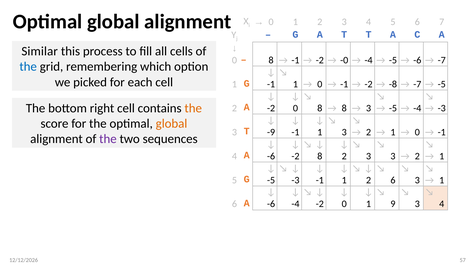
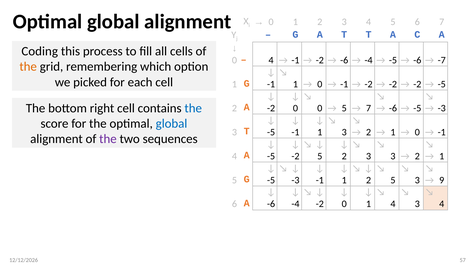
Similar: Similar -> Coding (40, 51)
8: 8 -> 4 (271, 60)
-0: -0 -> -6 (344, 60)
the colour: blue -> orange (28, 67)
-8: -8 -> -2 (393, 84)
-7: -7 -> -2 (417, 84)
the colour: orange -> blue (193, 108)
0 8: 8 -> 0 (320, 108)
8: 8 -> 5 (344, 108)
3: 3 -> 7 (369, 108)
-5: -5 -> -6 (393, 108)
-4: -4 -> -5 (417, 108)
global colour: orange -> blue (172, 124)
T -9: -9 -> -5 (271, 132)
4 A -6: -6 -> -5 (271, 156)
-2 8: 8 -> 5 (320, 156)
2 6: 6 -> 5 (393, 180)
1: 1 -> 9 (442, 180)
1 9: 9 -> 4 (393, 204)
